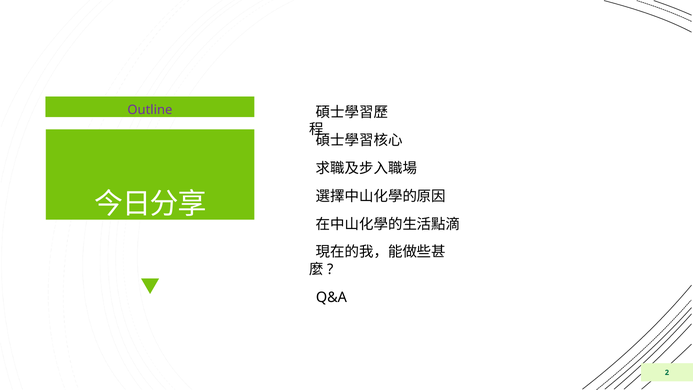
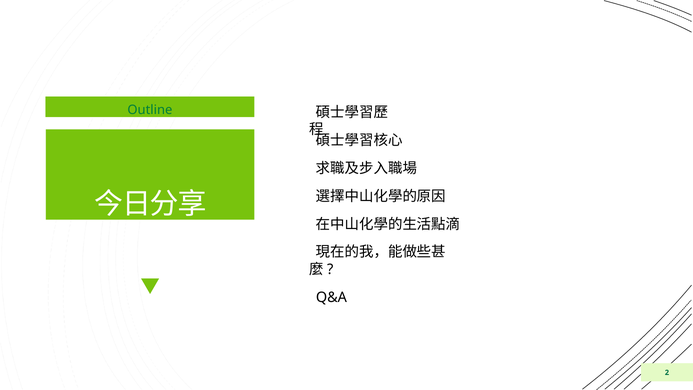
Outline colour: purple -> green (150, 110)
